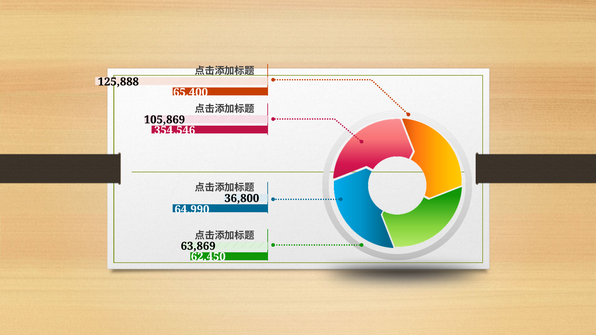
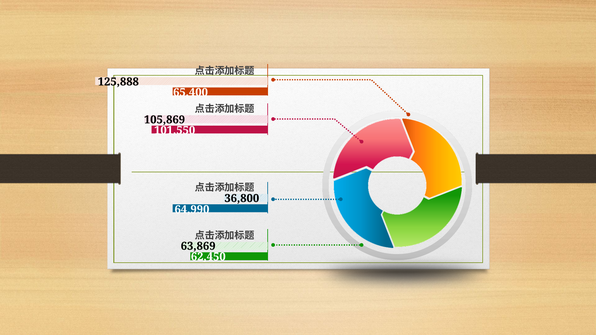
354,546: 354,546 -> 101,550 (175, 130)
